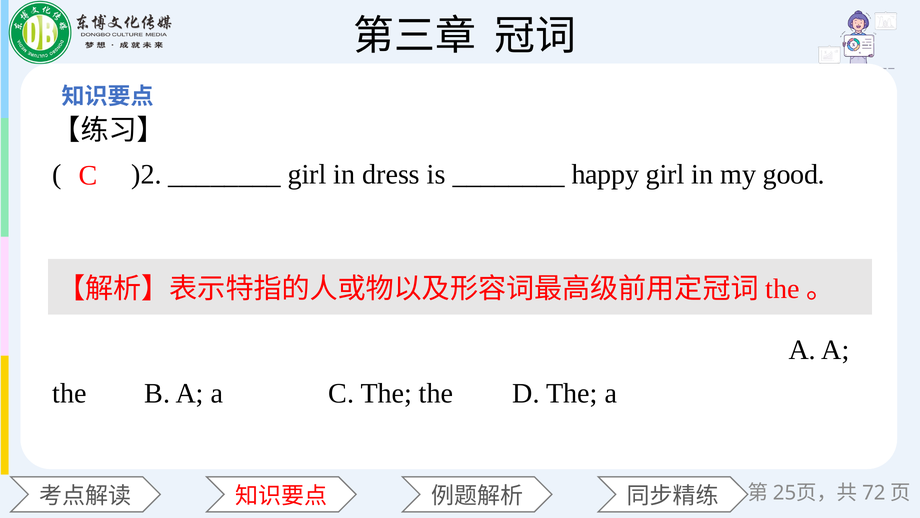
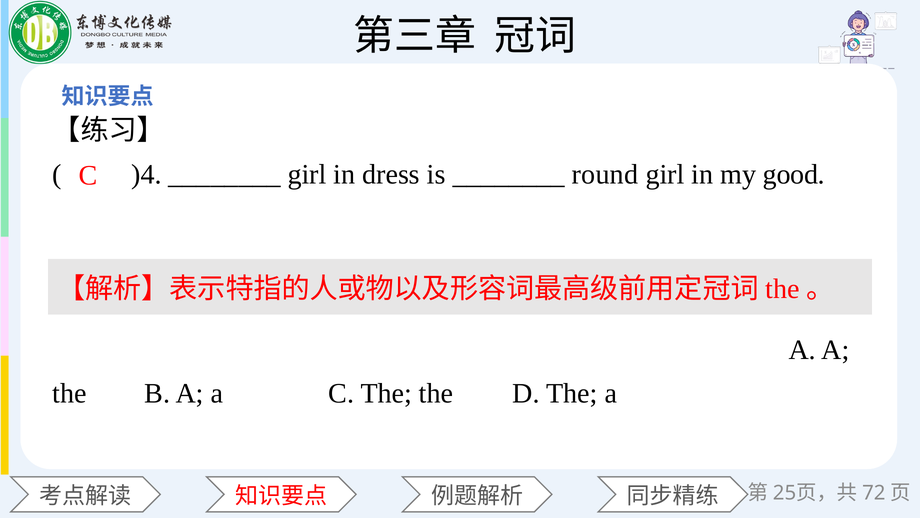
)2: )2 -> )4 (146, 174)
happy: happy -> round (605, 174)
